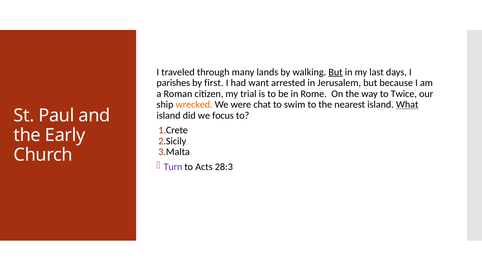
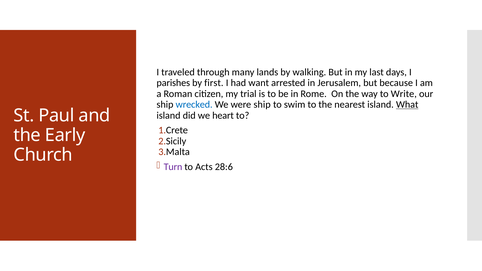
But underline: present -> none (336, 72)
Twice: Twice -> Write (404, 94)
wrecked colour: orange -> blue (194, 105)
were chat: chat -> ship (262, 105)
focus: focus -> heart (223, 115)
28:3: 28:3 -> 28:6 (224, 167)
